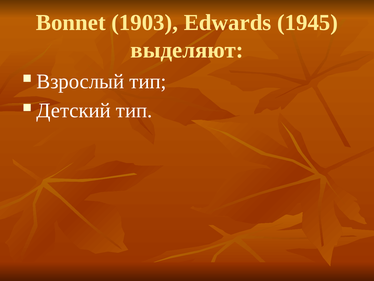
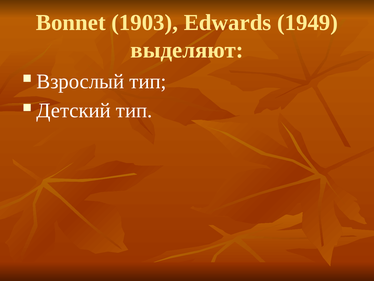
1945: 1945 -> 1949 (308, 23)
